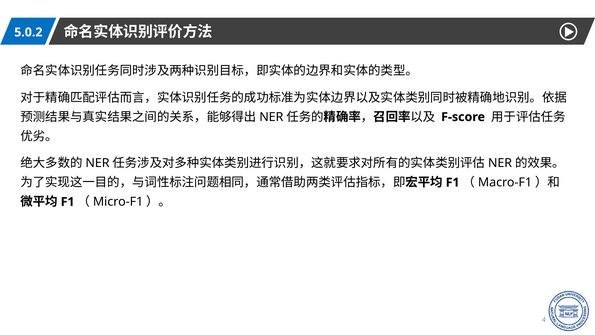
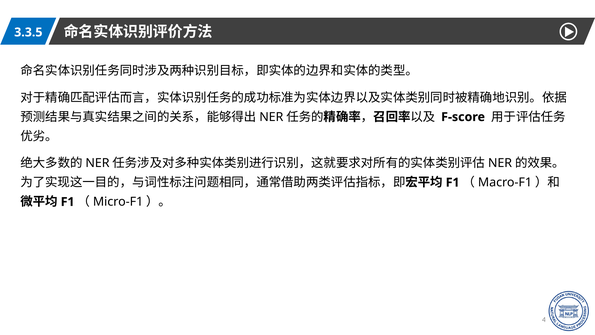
5.0.2: 5.0.2 -> 3.3.5 (28, 32)
